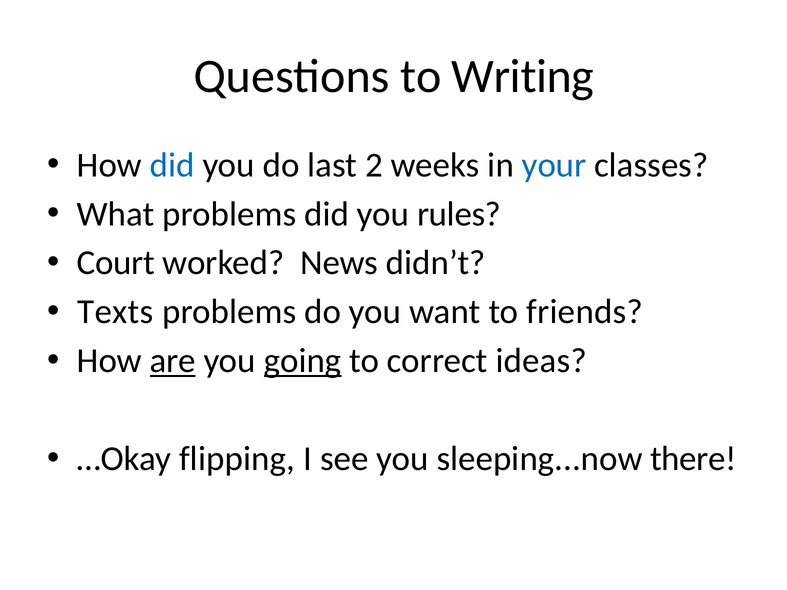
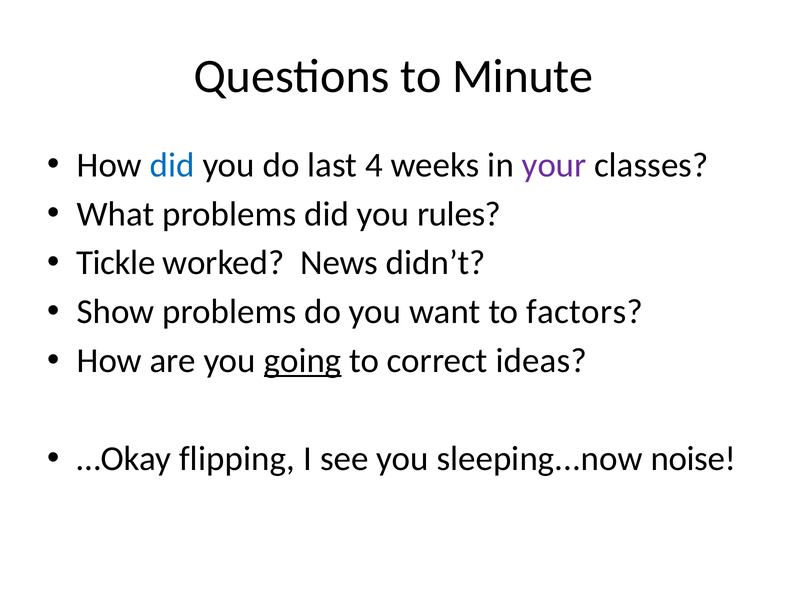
Writing: Writing -> Minute (523, 76)
2: 2 -> 4 (374, 165)
your colour: blue -> purple (554, 165)
Court: Court -> Tickle (116, 263)
Texts: Texts -> Show (116, 312)
friends: friends -> factors (585, 312)
are underline: present -> none (173, 361)
there: there -> noise (693, 459)
